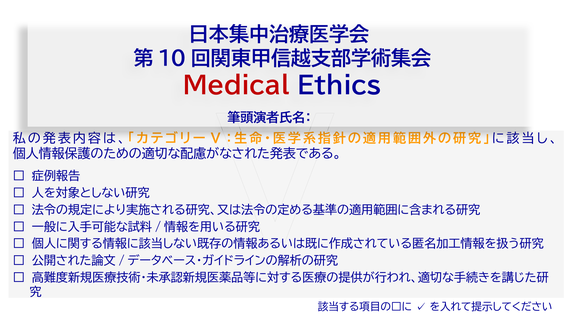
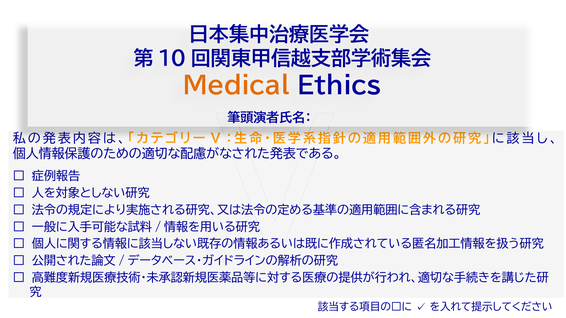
Medical colour: red -> orange (236, 86)
